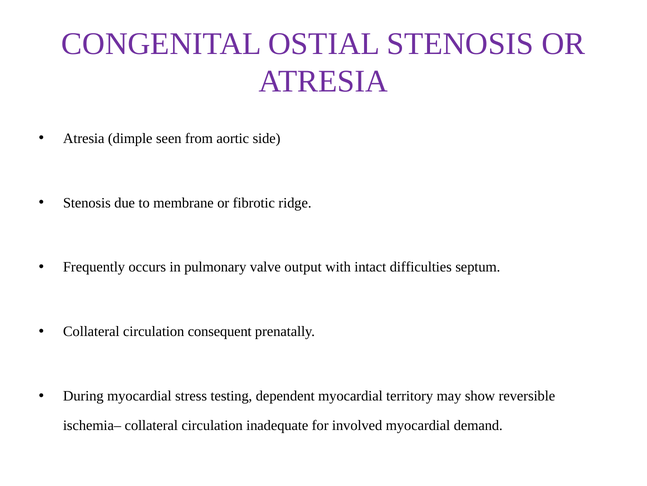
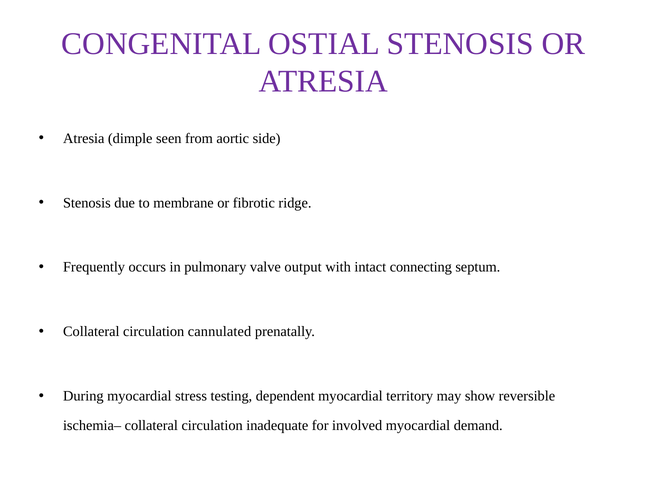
difficulties: difficulties -> connecting (421, 267)
consequent: consequent -> cannulated (220, 331)
